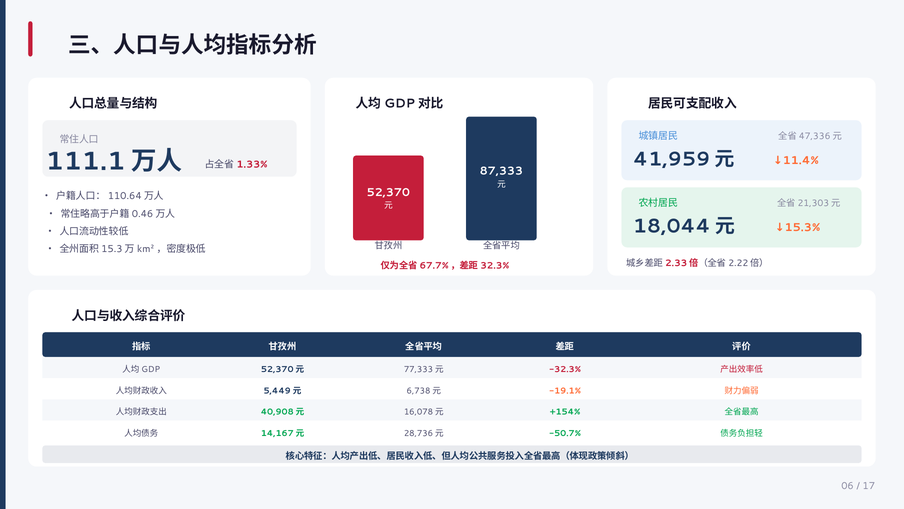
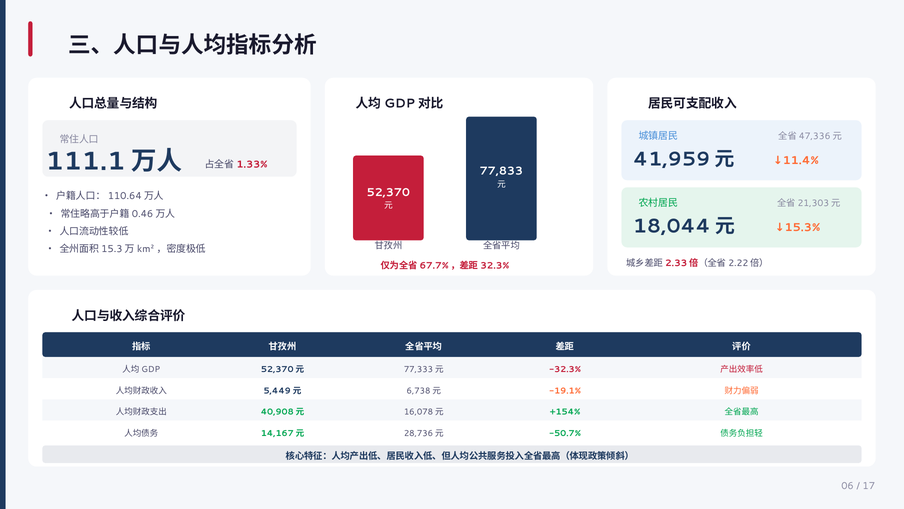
87,333: 87,333 -> 77,833 (501, 171)
